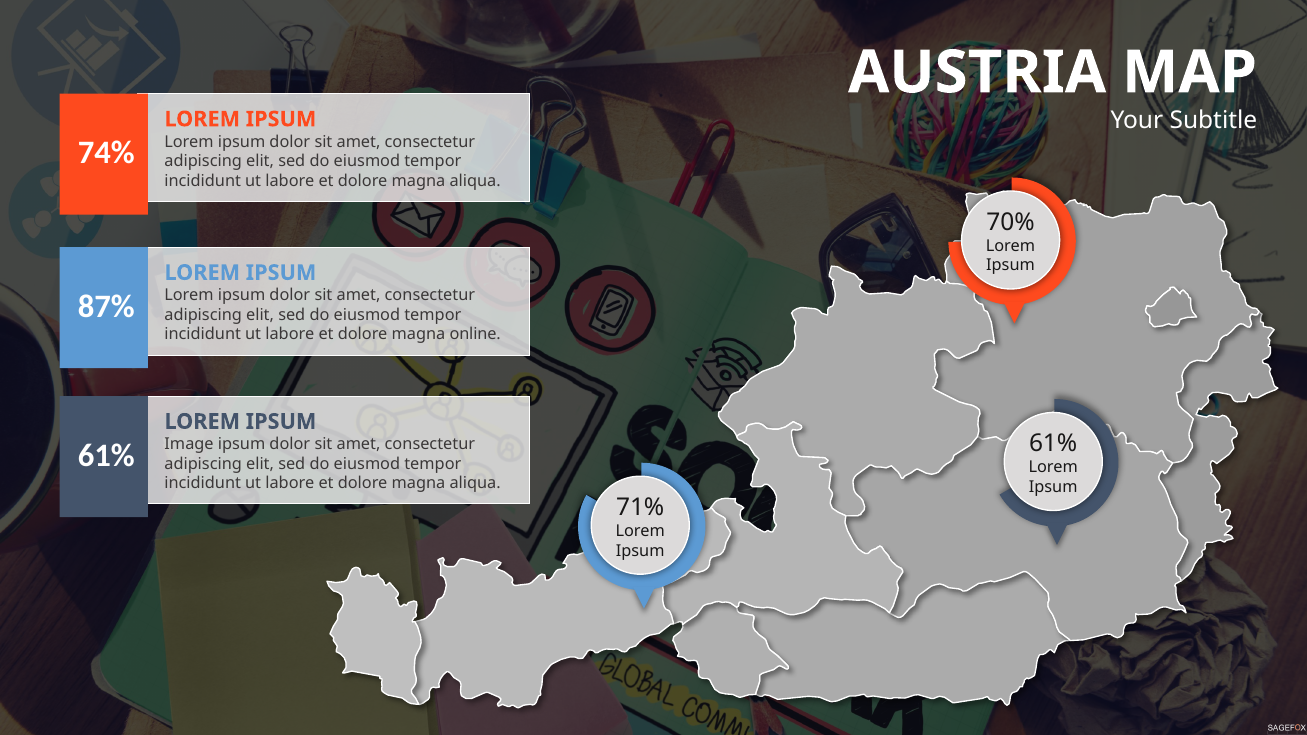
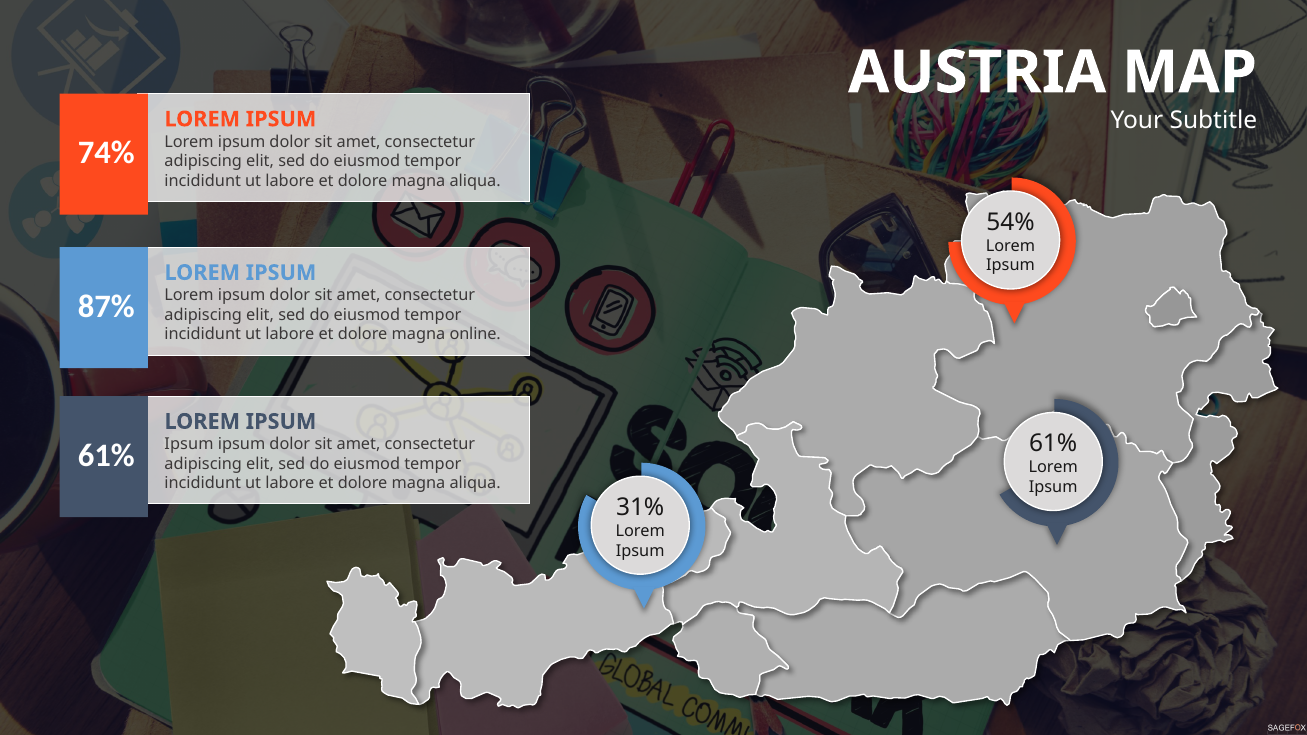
70%: 70% -> 54% (1011, 222)
Image: Image -> Ipsum (189, 444)
71%: 71% -> 31% (640, 507)
